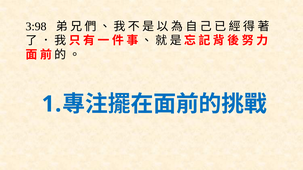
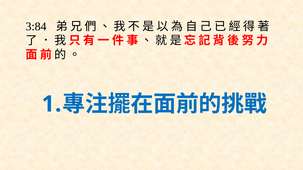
3:98: 3:98 -> 3:84 (36, 26)
